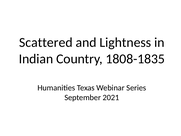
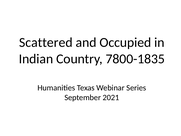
Lightness: Lightness -> Occupied (125, 42)
1808-1835: 1808-1835 -> 7800-1835 (135, 59)
